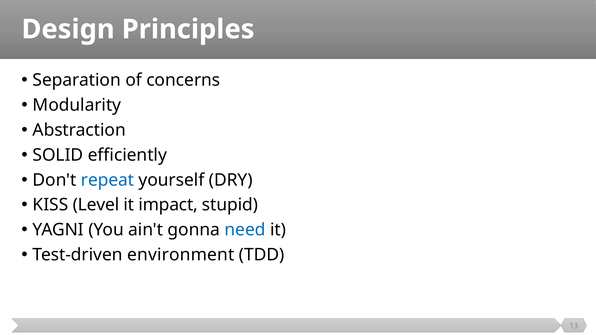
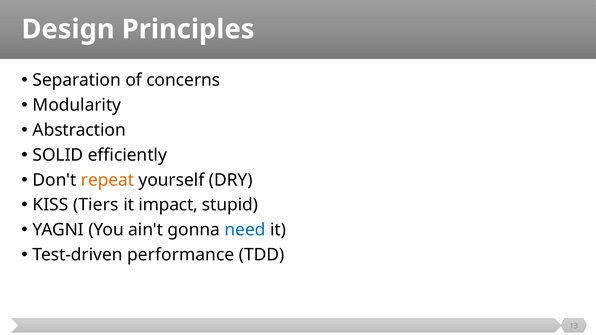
repeat colour: blue -> orange (108, 180)
Level: Level -> Tiers (96, 205)
environment: environment -> performance (181, 255)
